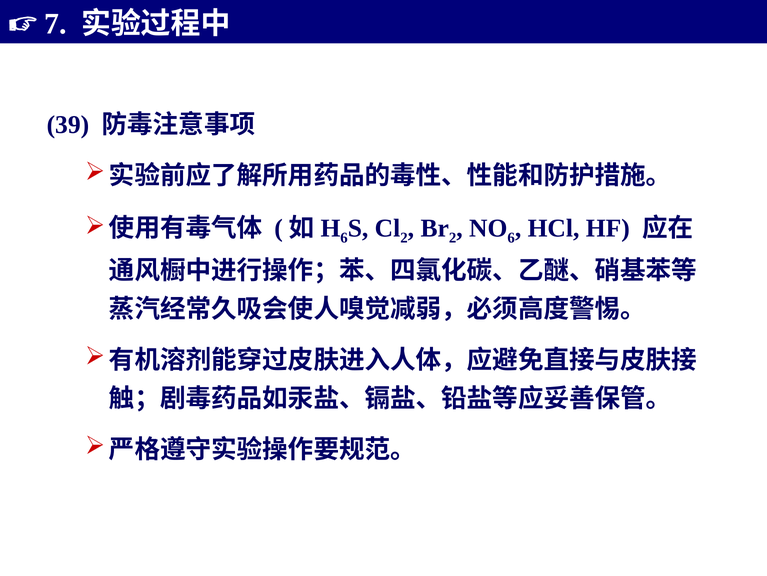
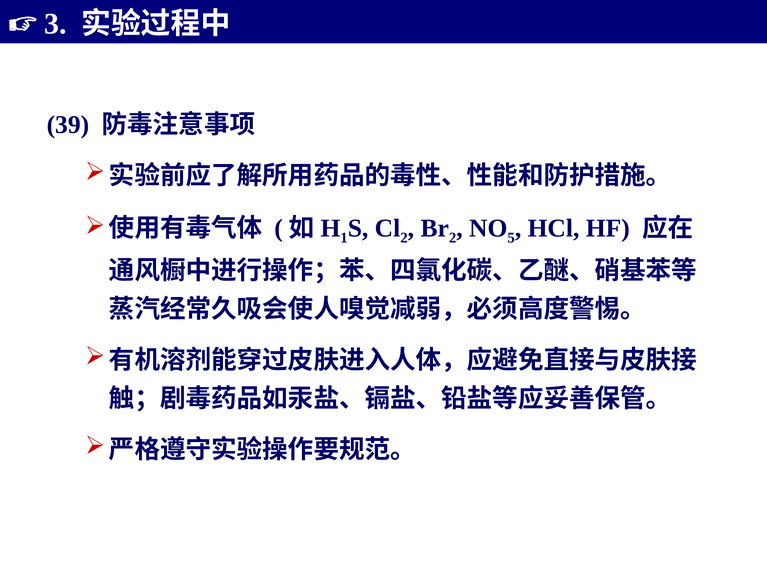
7: 7 -> 3 (56, 24)
6: 6 -> 1 (344, 238)
6: 6 -> 5 (511, 238)
